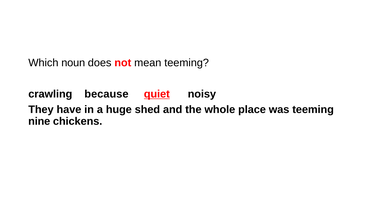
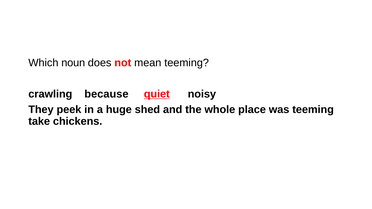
have: have -> peek (69, 110)
nine: nine -> take (39, 121)
